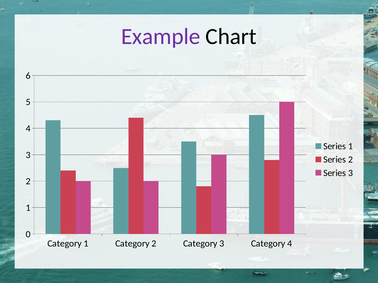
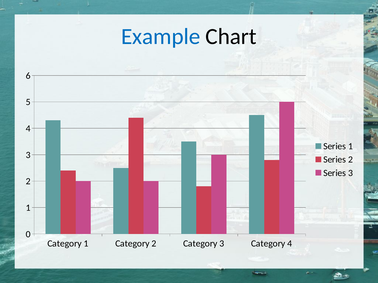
Example colour: purple -> blue (161, 37)
